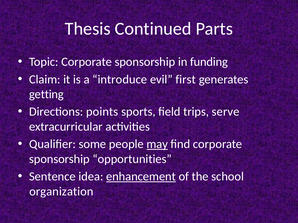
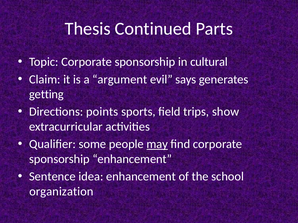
funding: funding -> cultural (209, 62)
introduce: introduce -> argument (120, 80)
first: first -> says (186, 80)
serve: serve -> show (226, 112)
sponsorship opportunities: opportunities -> enhancement (132, 159)
enhancement underline: present -> none (141, 177)
